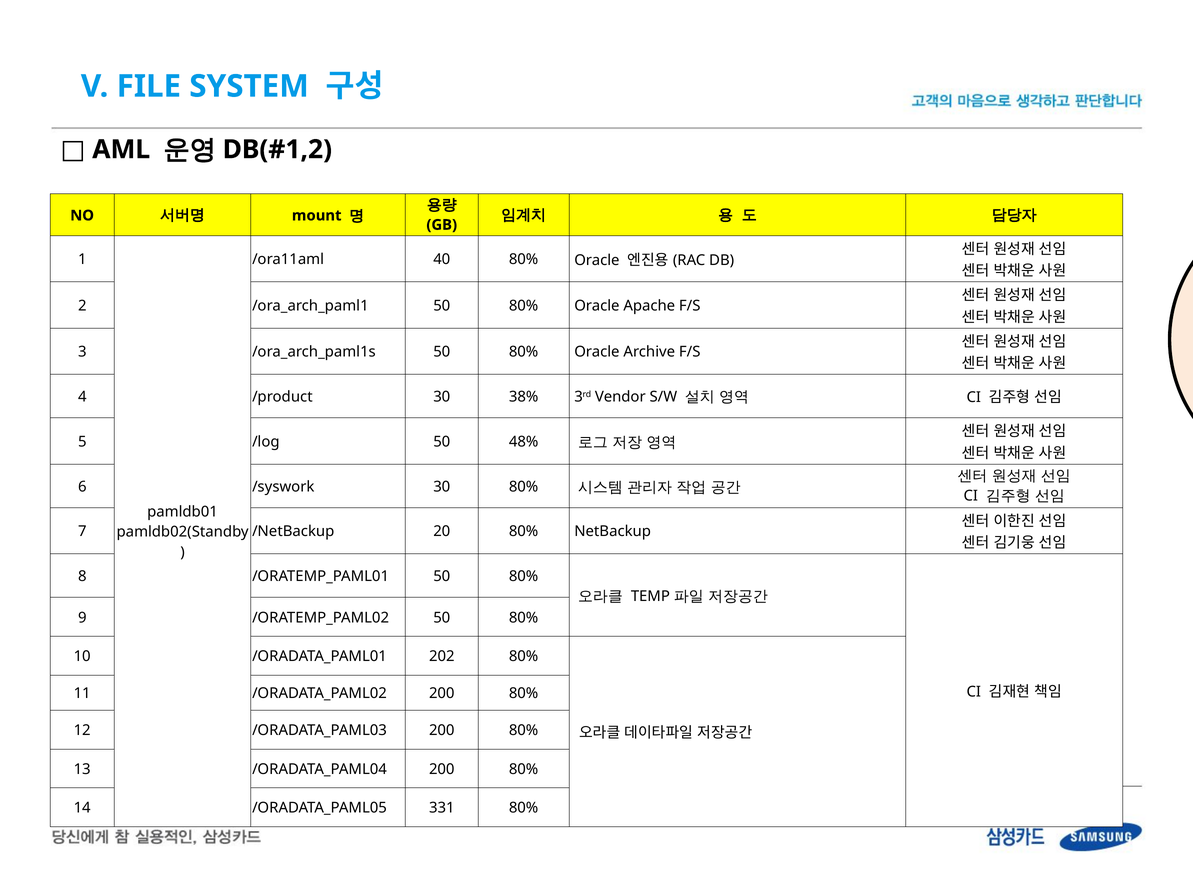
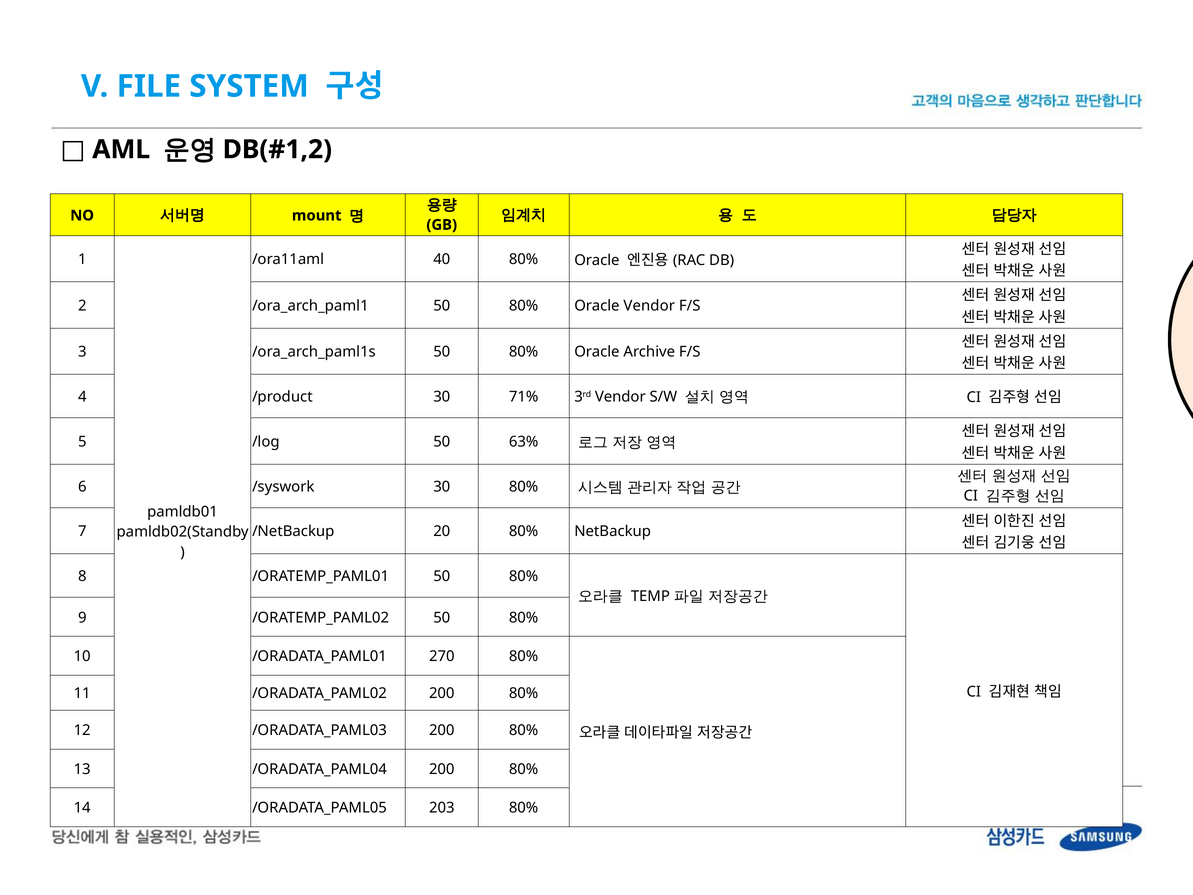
Oracle Apache: Apache -> Vendor (649, 306)
38%: 38% -> 71% (524, 397)
48%: 48% -> 63% (524, 442)
202: 202 -> 270 (442, 656)
331: 331 -> 203 (442, 808)
